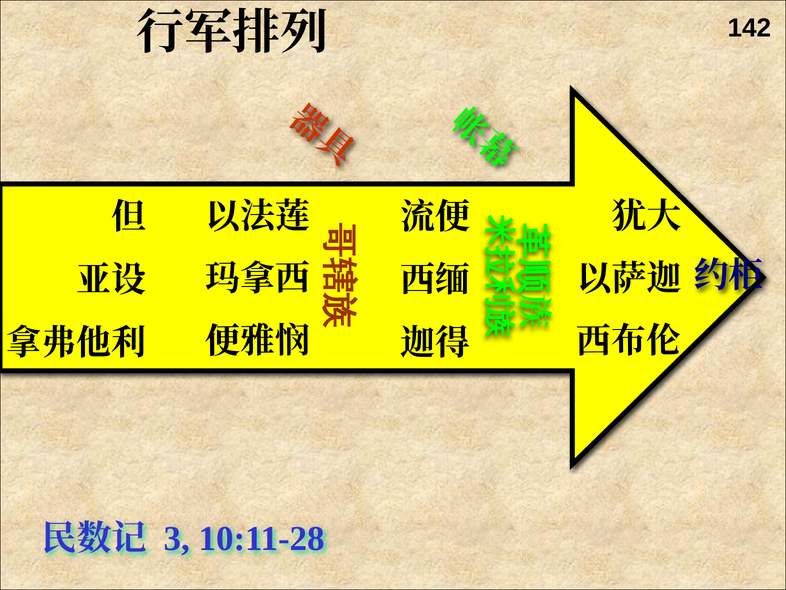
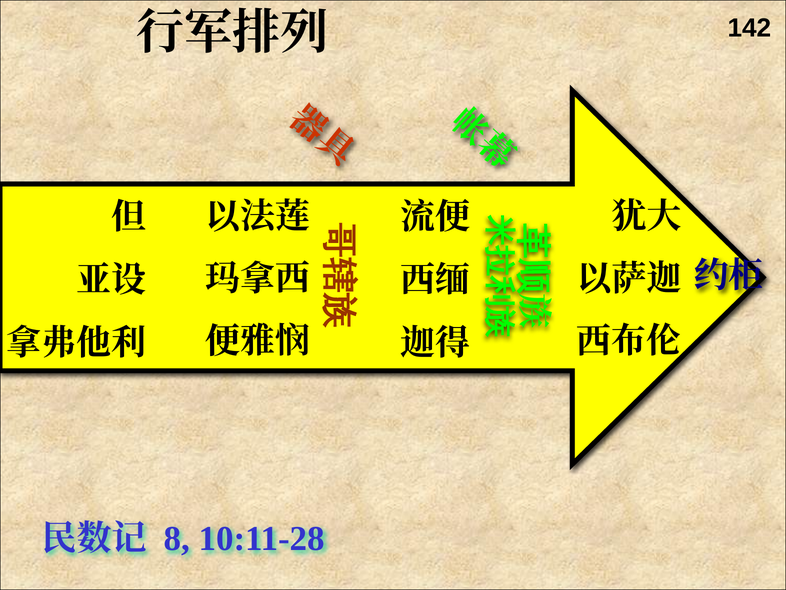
3: 3 -> 8 (177, 538)
